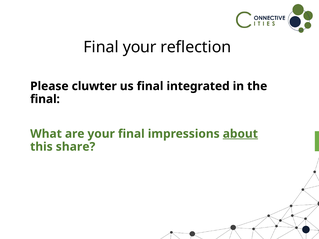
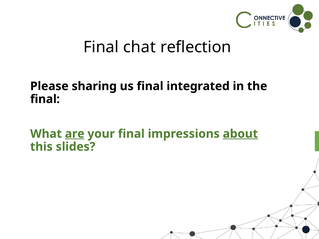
Final your: your -> chat (139, 47)
cluwter: cluwter -> sharing (94, 86)
are underline: none -> present (75, 134)
share: share -> slides (76, 147)
